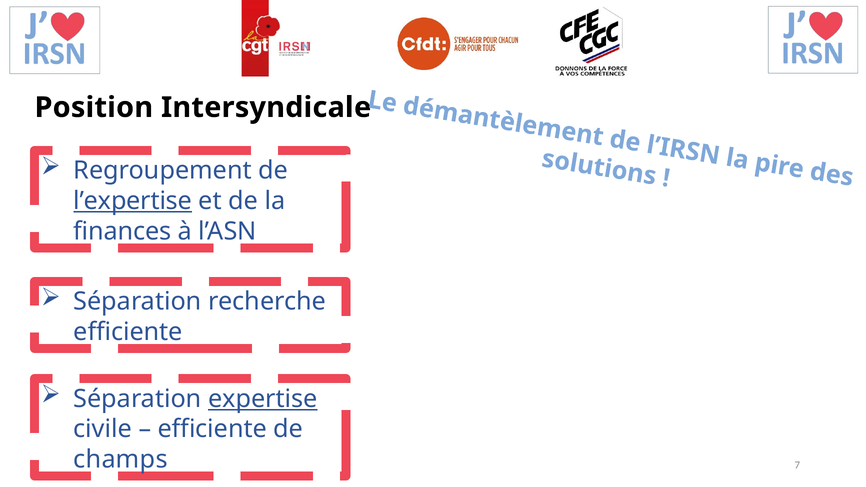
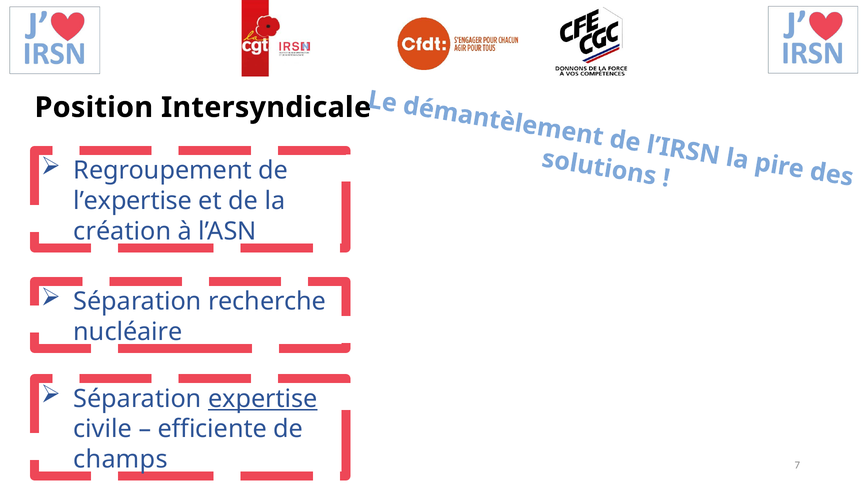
l’expertise underline: present -> none (133, 201)
finances: finances -> création (122, 231)
efficiente: efficiente -> nucléaire (128, 332)
